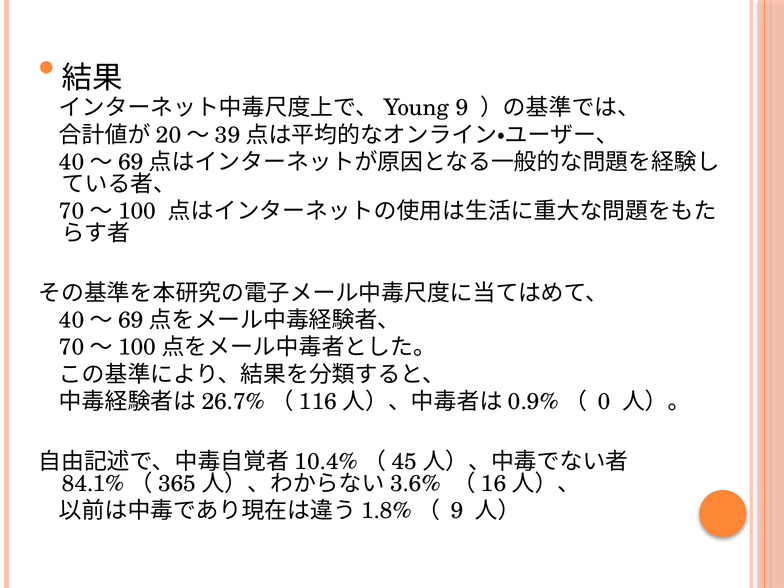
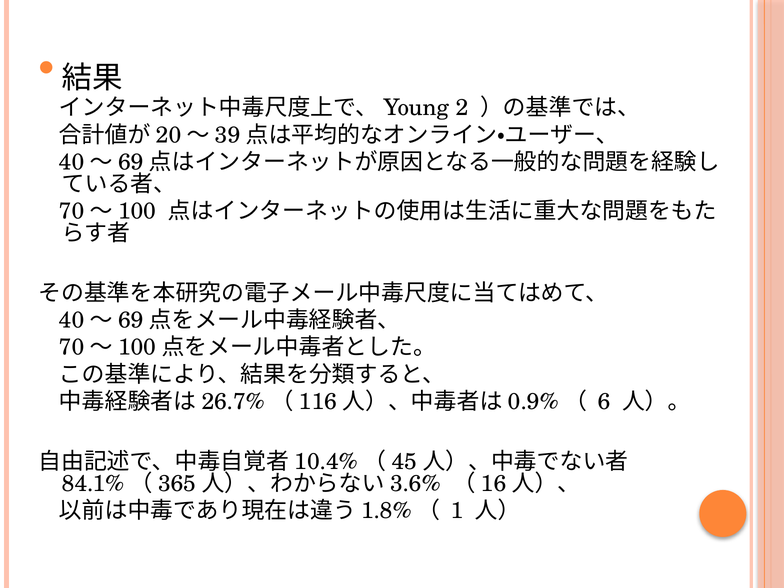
9: 9 -> 2 (462, 108)
0: 0 -> 6 (604, 402)
9: 9 -> 1 (457, 511)
